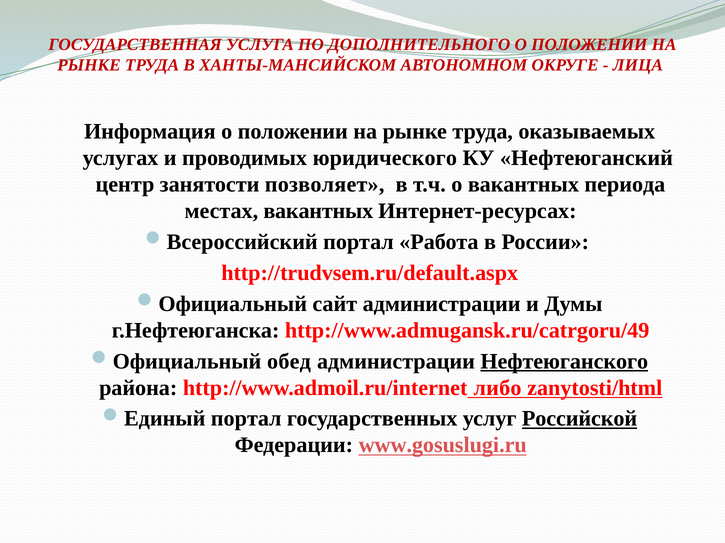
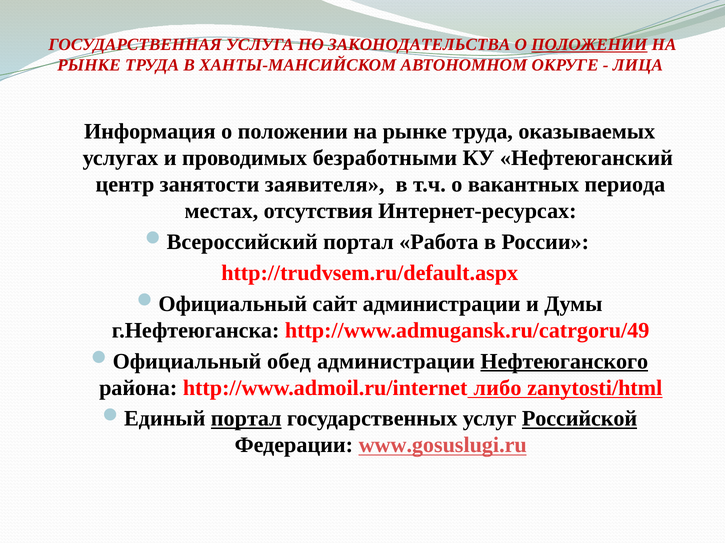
ДОПОЛНИТЕЛЬНОГО: ДОПОЛНИТЕЛЬНОГО -> ЗАКОНОДАТЕЛЬСТВА (419, 45)
ПОЛОЖЕНИИ underline: none -> present (589, 45)
юридического: юридического -> безработными (385, 158)
позволяет: позволяет -> заявителя (325, 185)
местах вакантных: вакантных -> отсутствия (318, 211)
портал underline: none -> present (246, 419)
